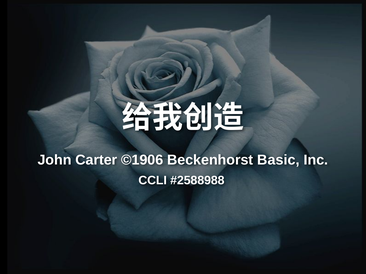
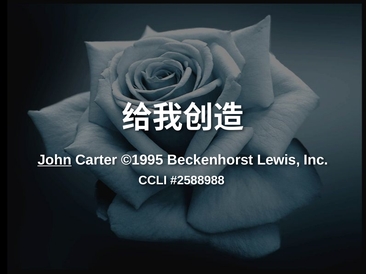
John underline: none -> present (55, 160)
©1906: ©1906 -> ©1995 (142, 160)
Basic: Basic -> Lewis (279, 160)
